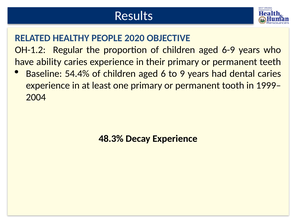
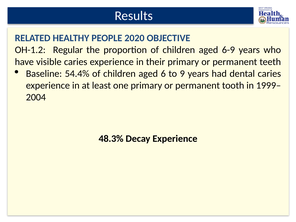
ability: ability -> visible (49, 62)
